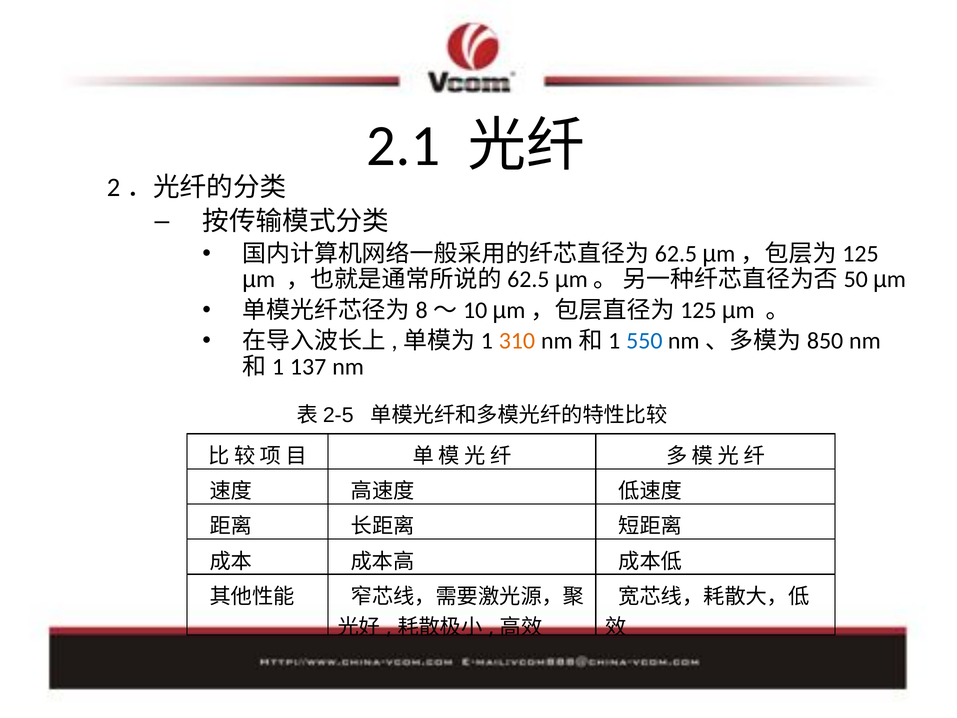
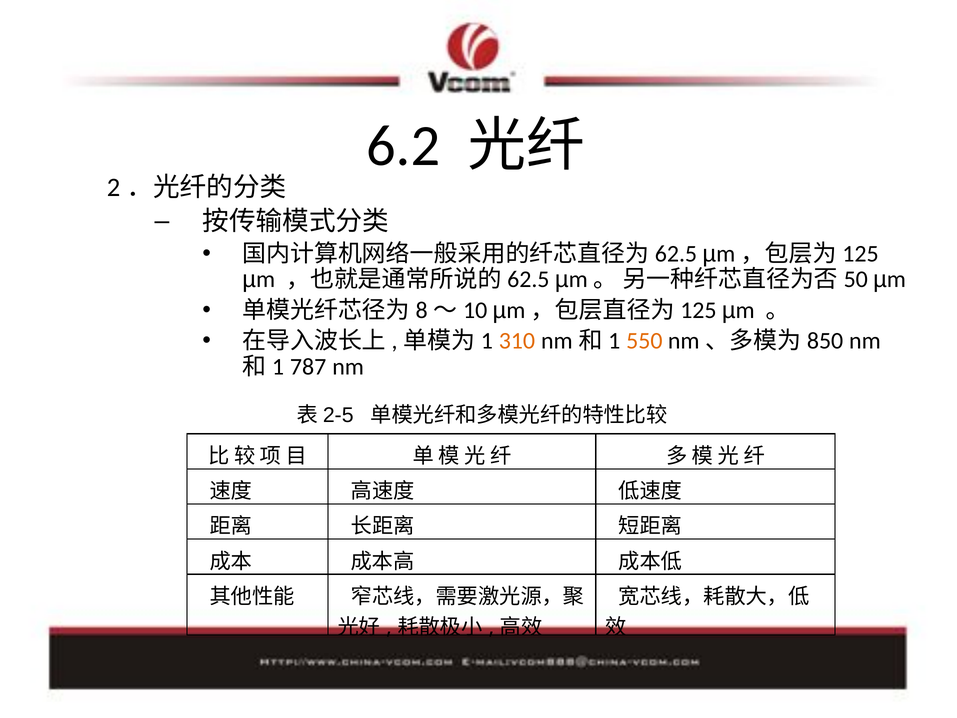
2.1: 2.1 -> 6.2 (403, 146)
550 colour: blue -> orange (644, 341)
137: 137 -> 787 (308, 367)
